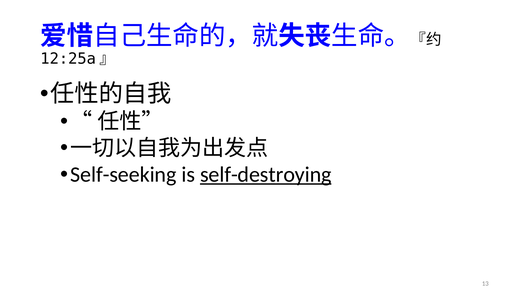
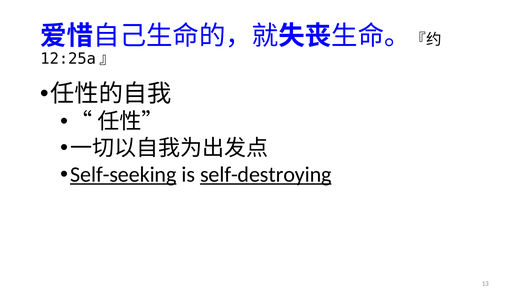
Self-seeking underline: none -> present (123, 175)
